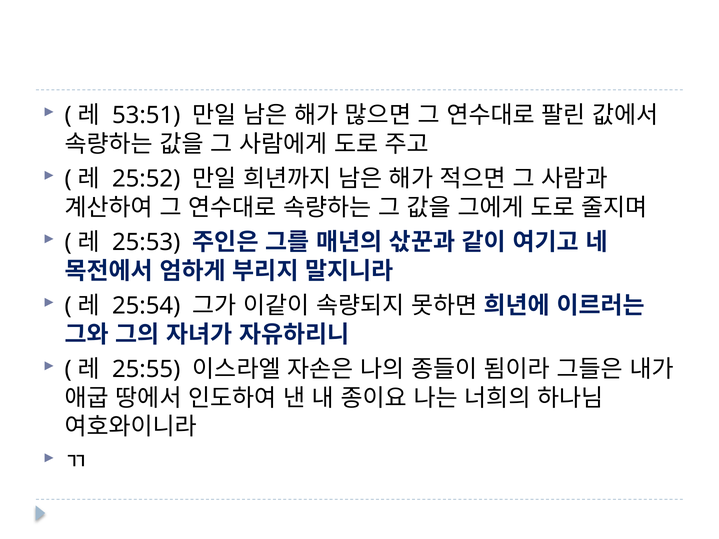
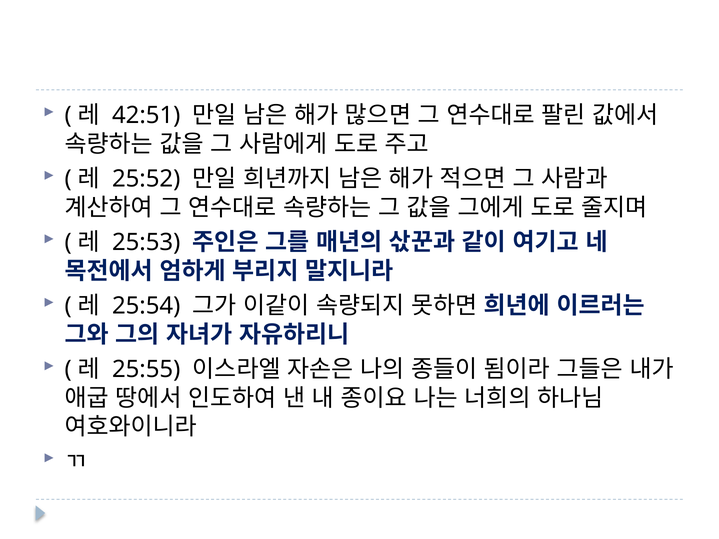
53:51: 53:51 -> 42:51 (146, 115)
